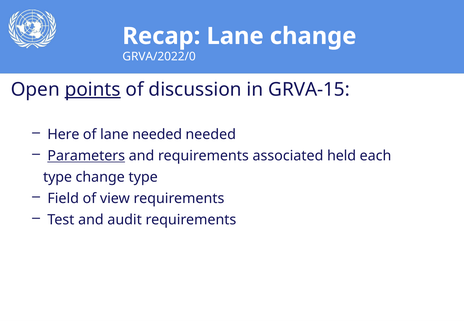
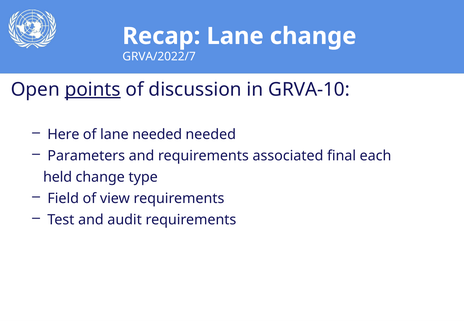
GRVA/2022/0: GRVA/2022/0 -> GRVA/2022/7 (159, 57)
GRVA-15: GRVA-15 -> GRVA-10 (309, 90)
Parameters underline: present -> none (86, 156)
held: held -> final (342, 156)
type: type -> held (58, 177)
